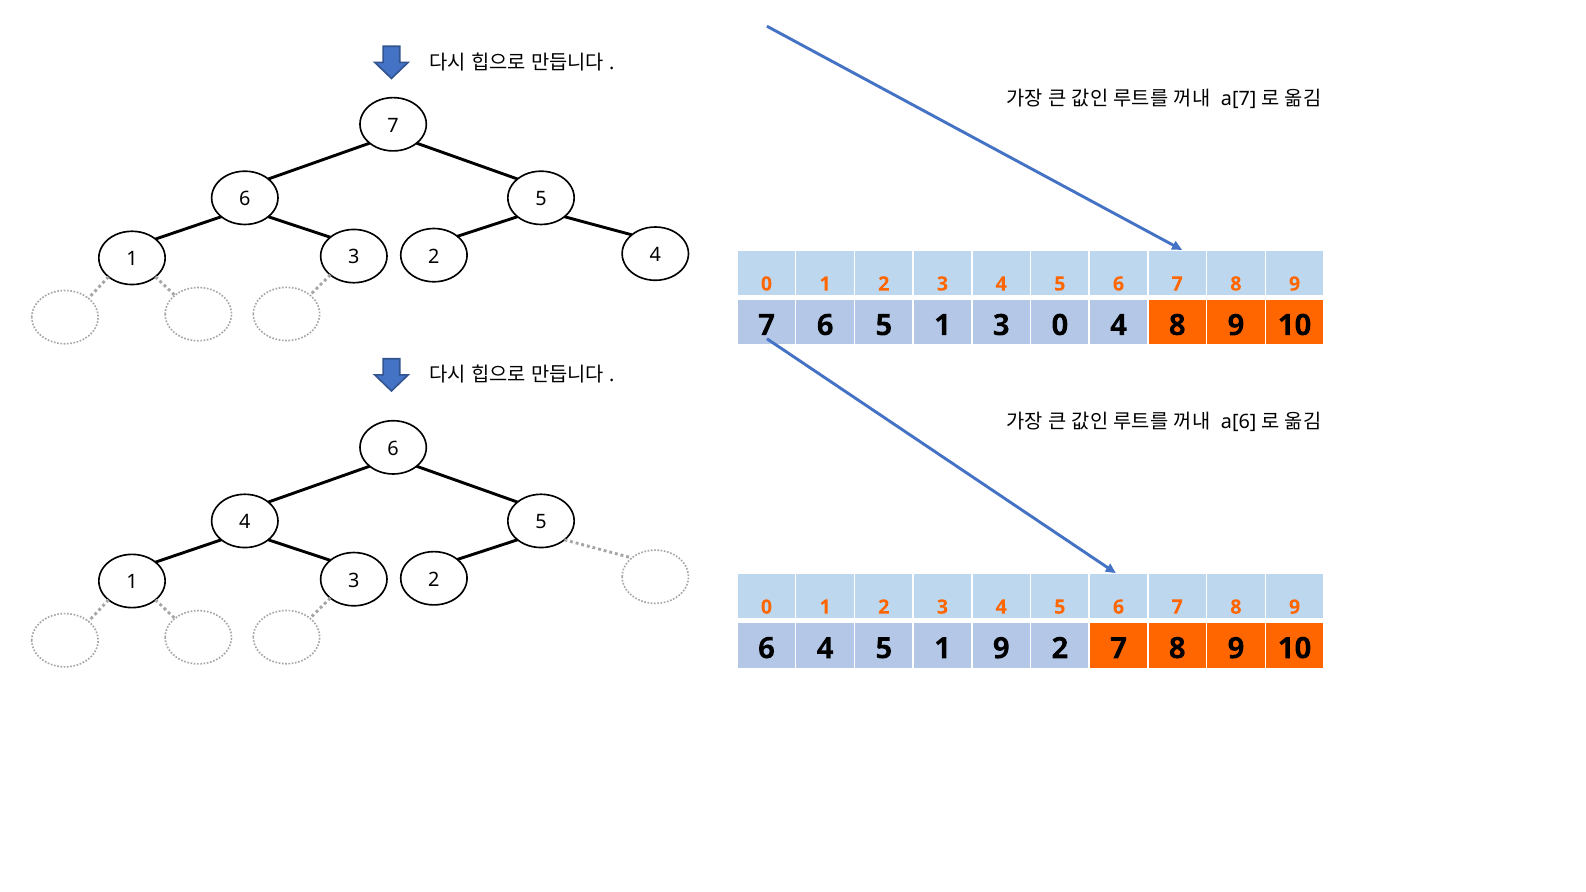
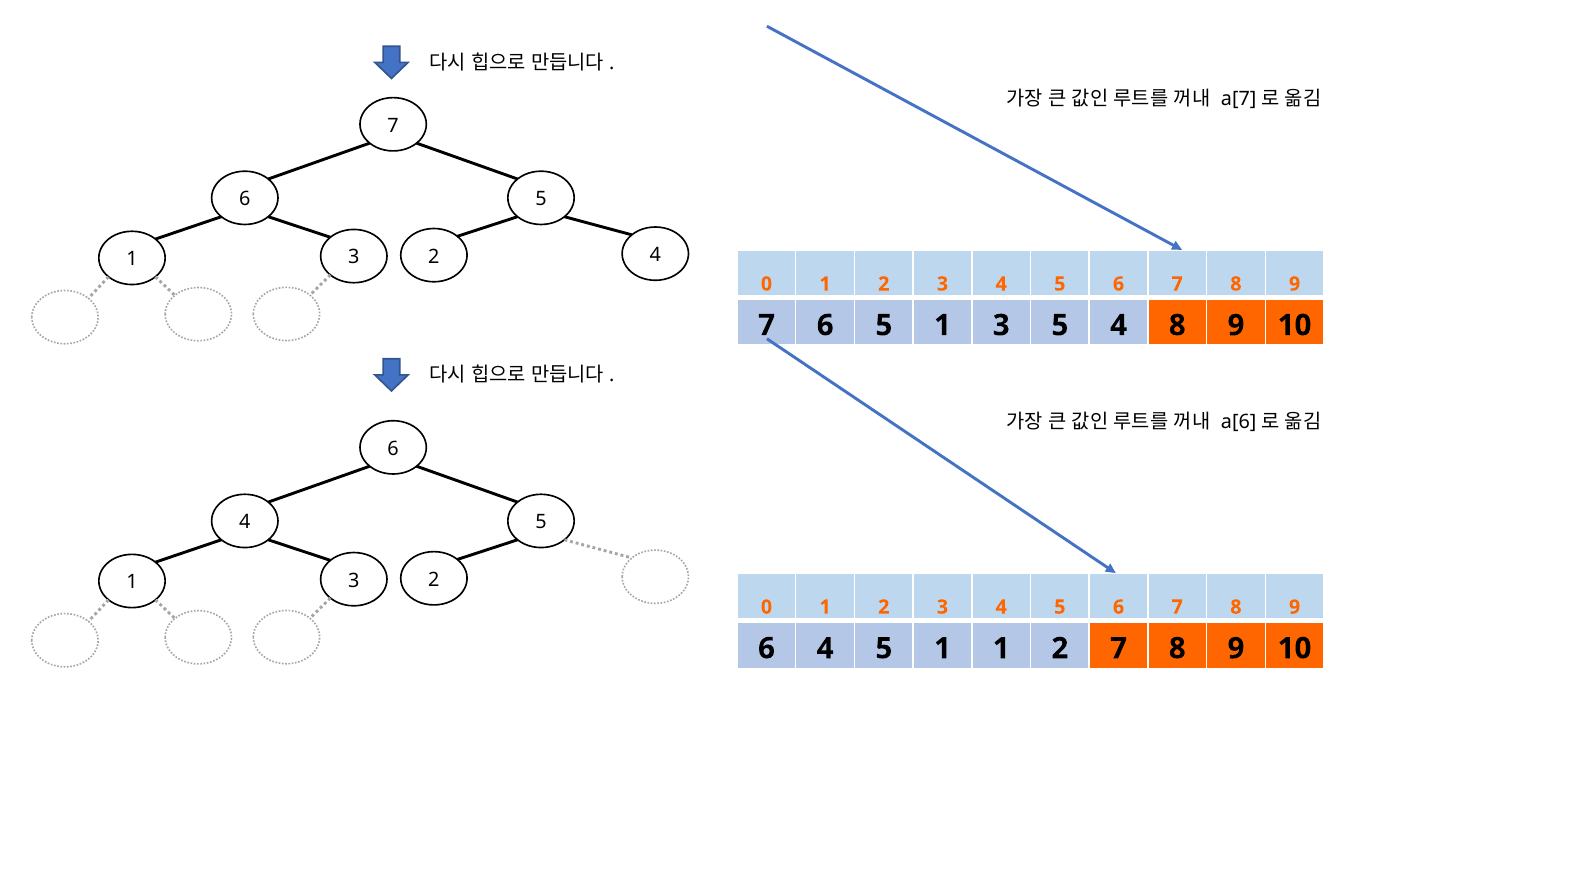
3 0: 0 -> 5 (1060, 325)
1 9: 9 -> 1 (1001, 649)
